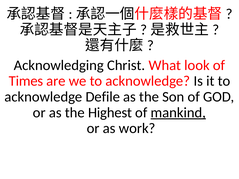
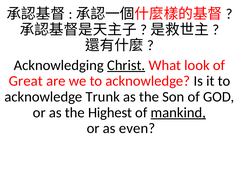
Christ underline: none -> present (126, 65)
Times: Times -> Great (26, 81)
Defile: Defile -> Trunk (103, 97)
work: work -> even (137, 129)
